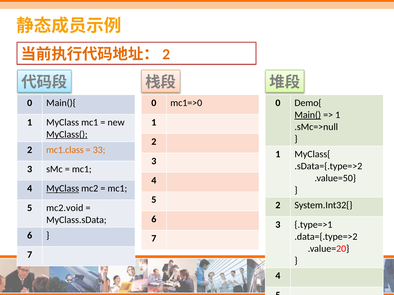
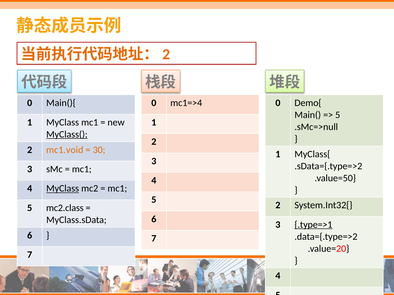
mc1=>0: mc1=>0 -> mc1=>4 (186, 103)
Main( underline: present -> none (308, 115)
1: 1 -> 5 (338, 115)
mc1.class: mc1.class -> mc1.void (65, 150)
33: 33 -> 30 (99, 150)
mc2.void: mc2.void -> mc2.class (65, 208)
.type=>1 underline: none -> present (313, 225)
